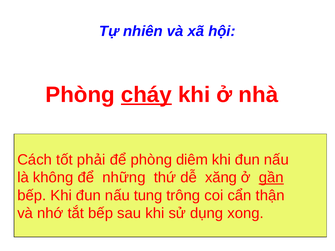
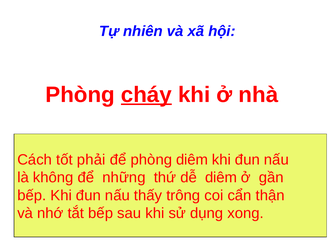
dễ xăng: xăng -> diêm (221, 178)
gần underline: present -> none (271, 178)
tung: tung -> thấy (148, 196)
